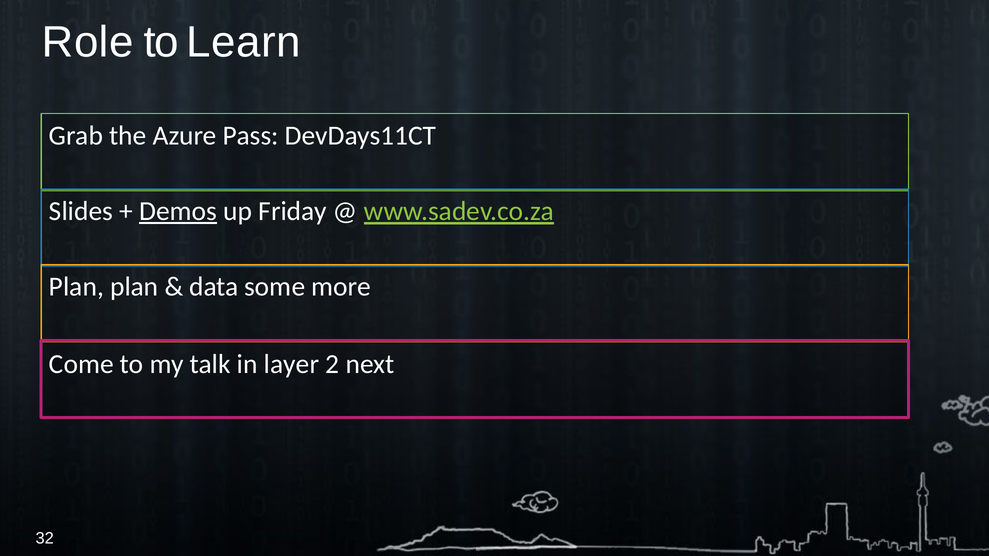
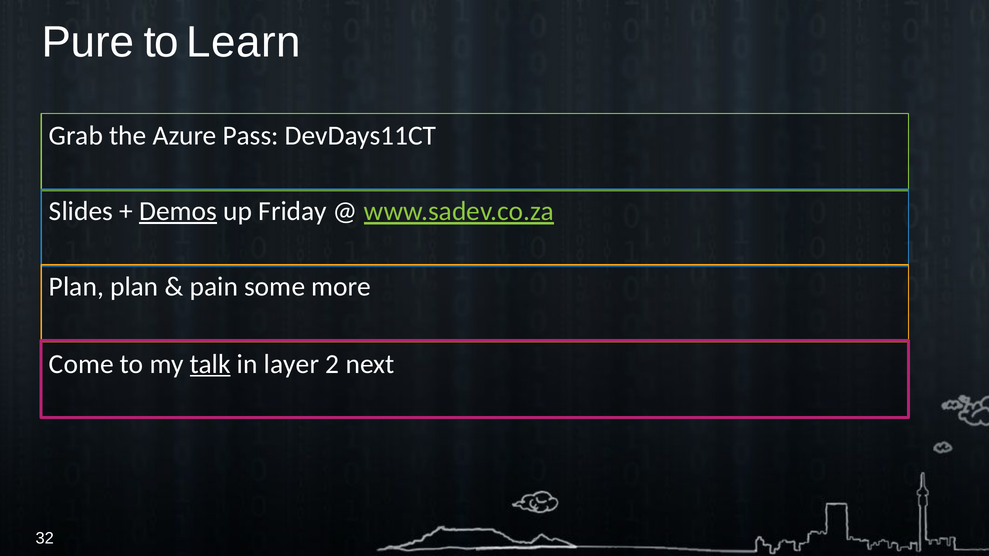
Role: Role -> Pure (88, 42)
data: data -> pain (214, 287)
talk underline: none -> present (210, 364)
